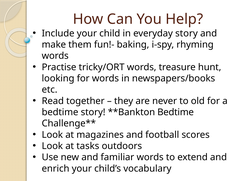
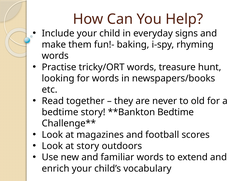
everyday story: story -> signs (187, 33)
at tasks: tasks -> story (88, 146)
